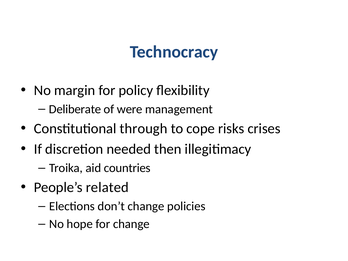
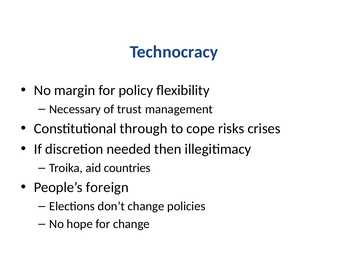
Deliberate: Deliberate -> Necessary (75, 109)
were: were -> trust (130, 109)
related: related -> foreign (107, 187)
